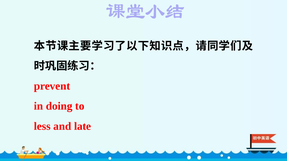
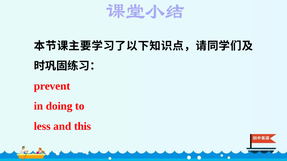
late: late -> this (83, 126)
